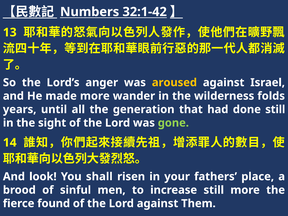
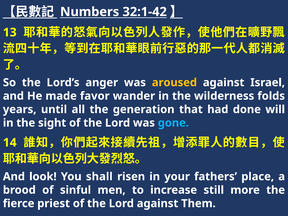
made more: more -> favor (95, 96)
done still: still -> will (275, 109)
gone colour: light green -> light blue (173, 123)
found: found -> priest (54, 203)
